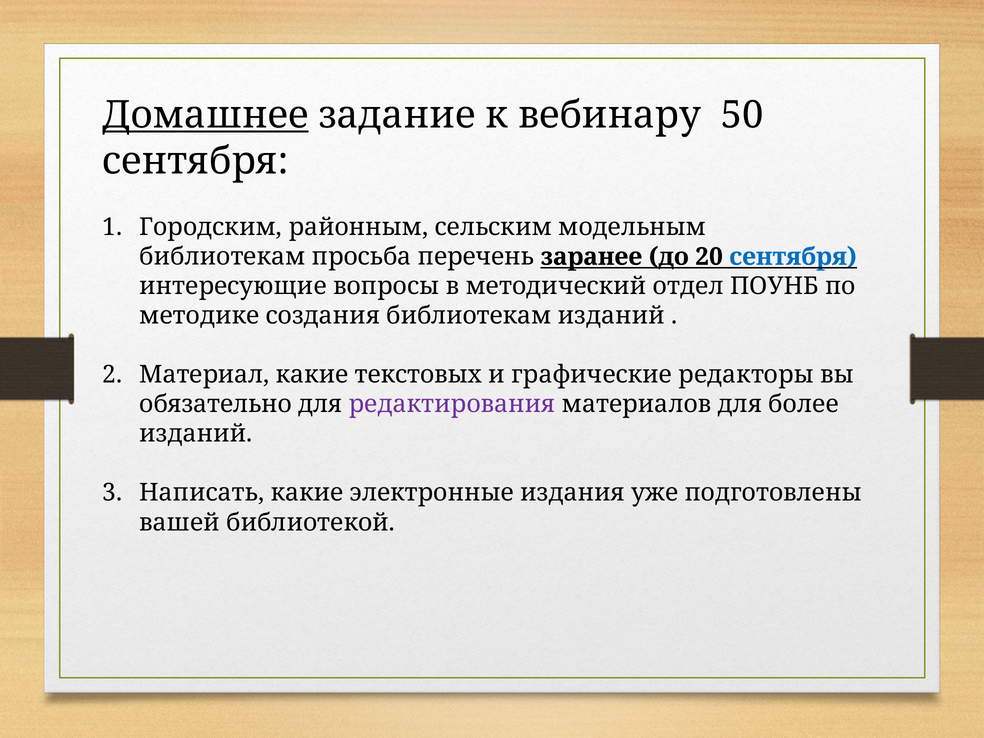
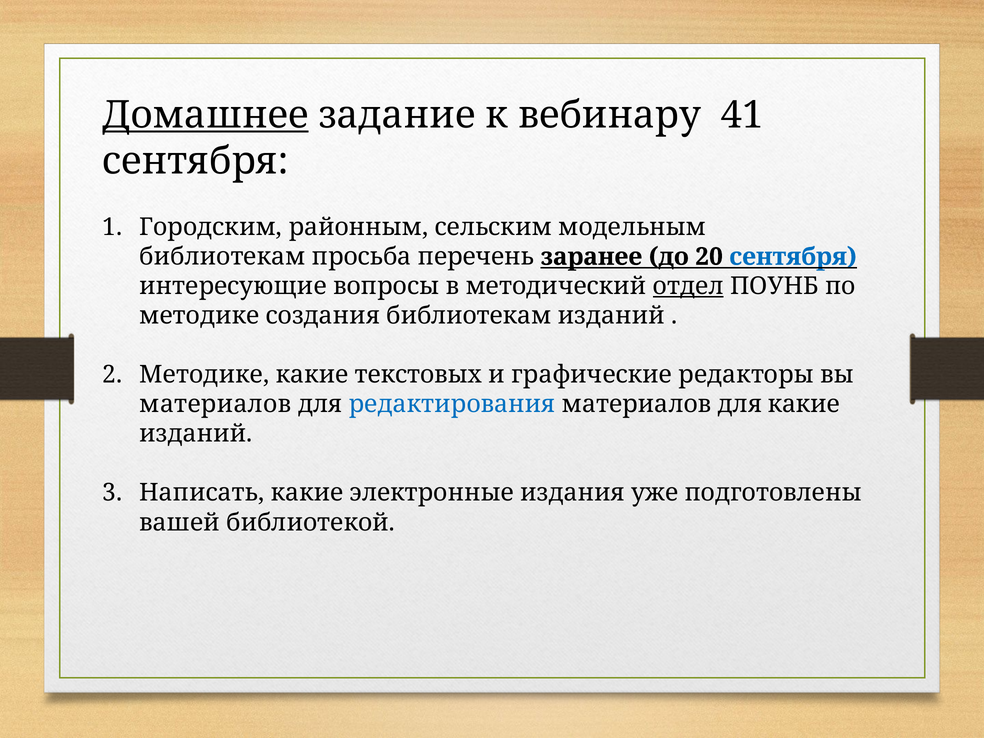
50: 50 -> 41 (742, 115)
отдел underline: none -> present (688, 286)
Материал: Материал -> Методике (204, 375)
обязательно: обязательно -> материалов (215, 404)
редактирования colour: purple -> blue (452, 404)
для более: более -> какие (804, 404)
